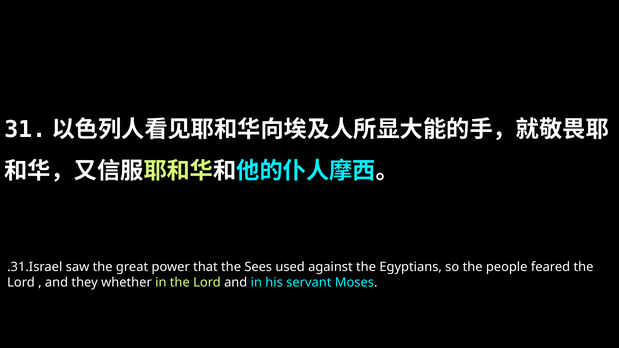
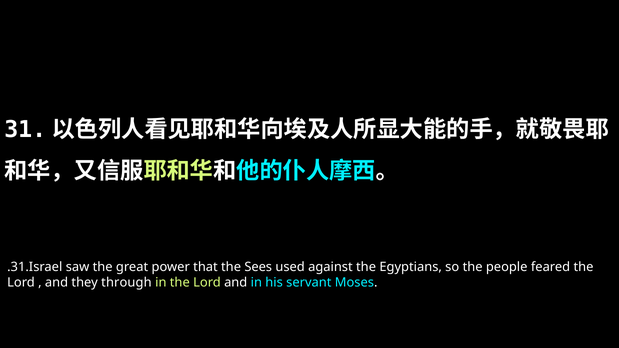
whether: whether -> through (126, 282)
